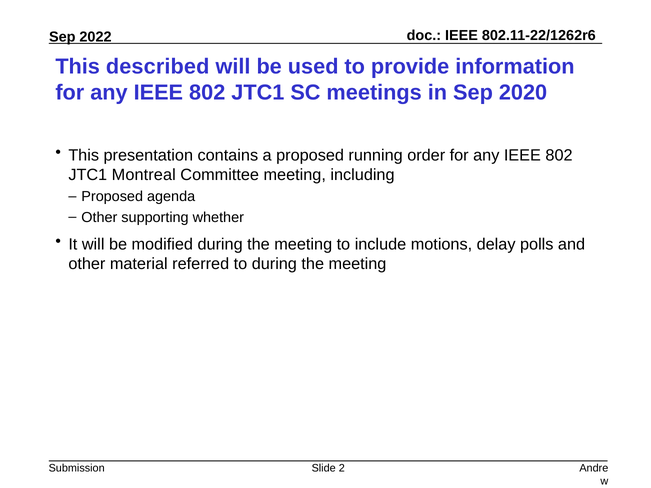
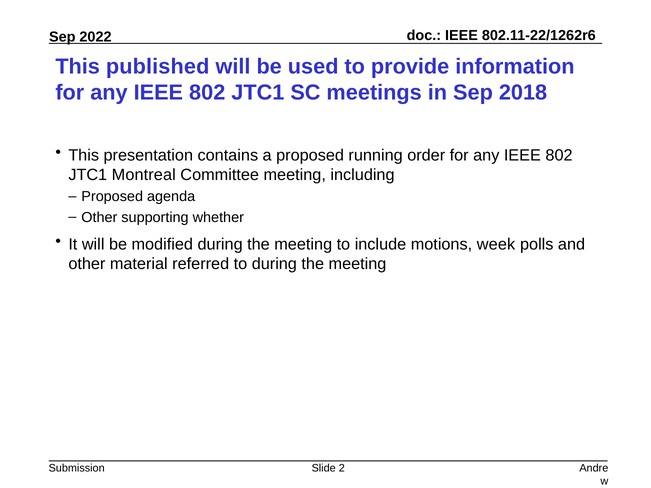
described: described -> published (158, 67)
2020: 2020 -> 2018 (523, 93)
delay: delay -> week (496, 244)
